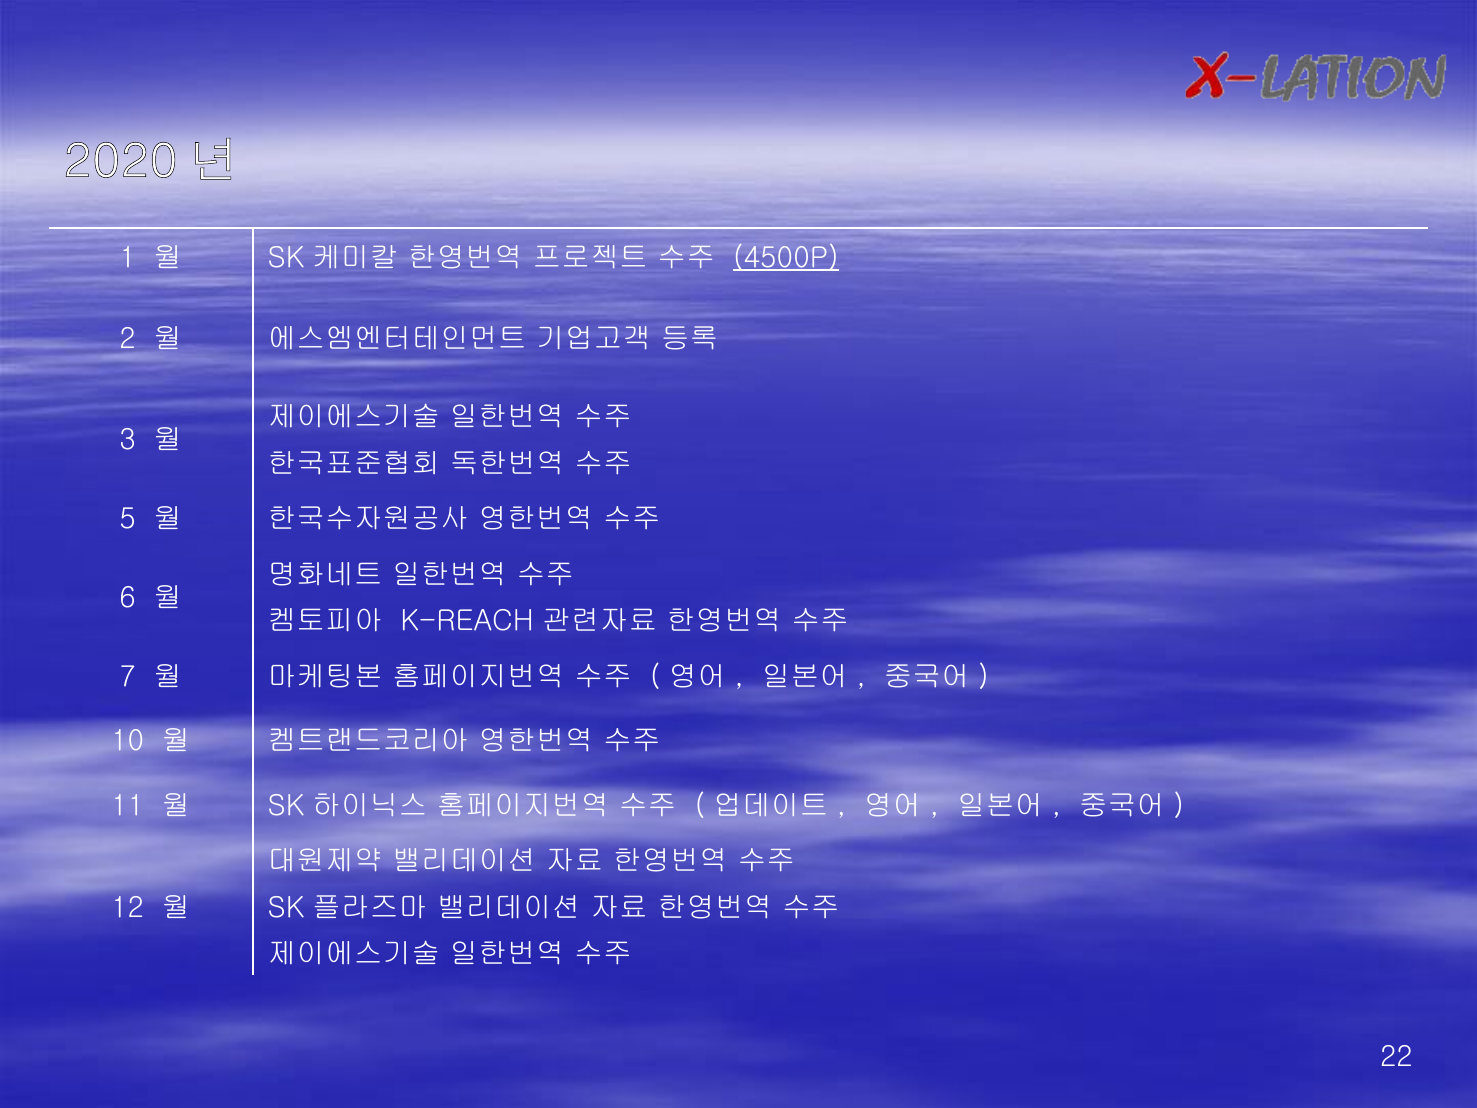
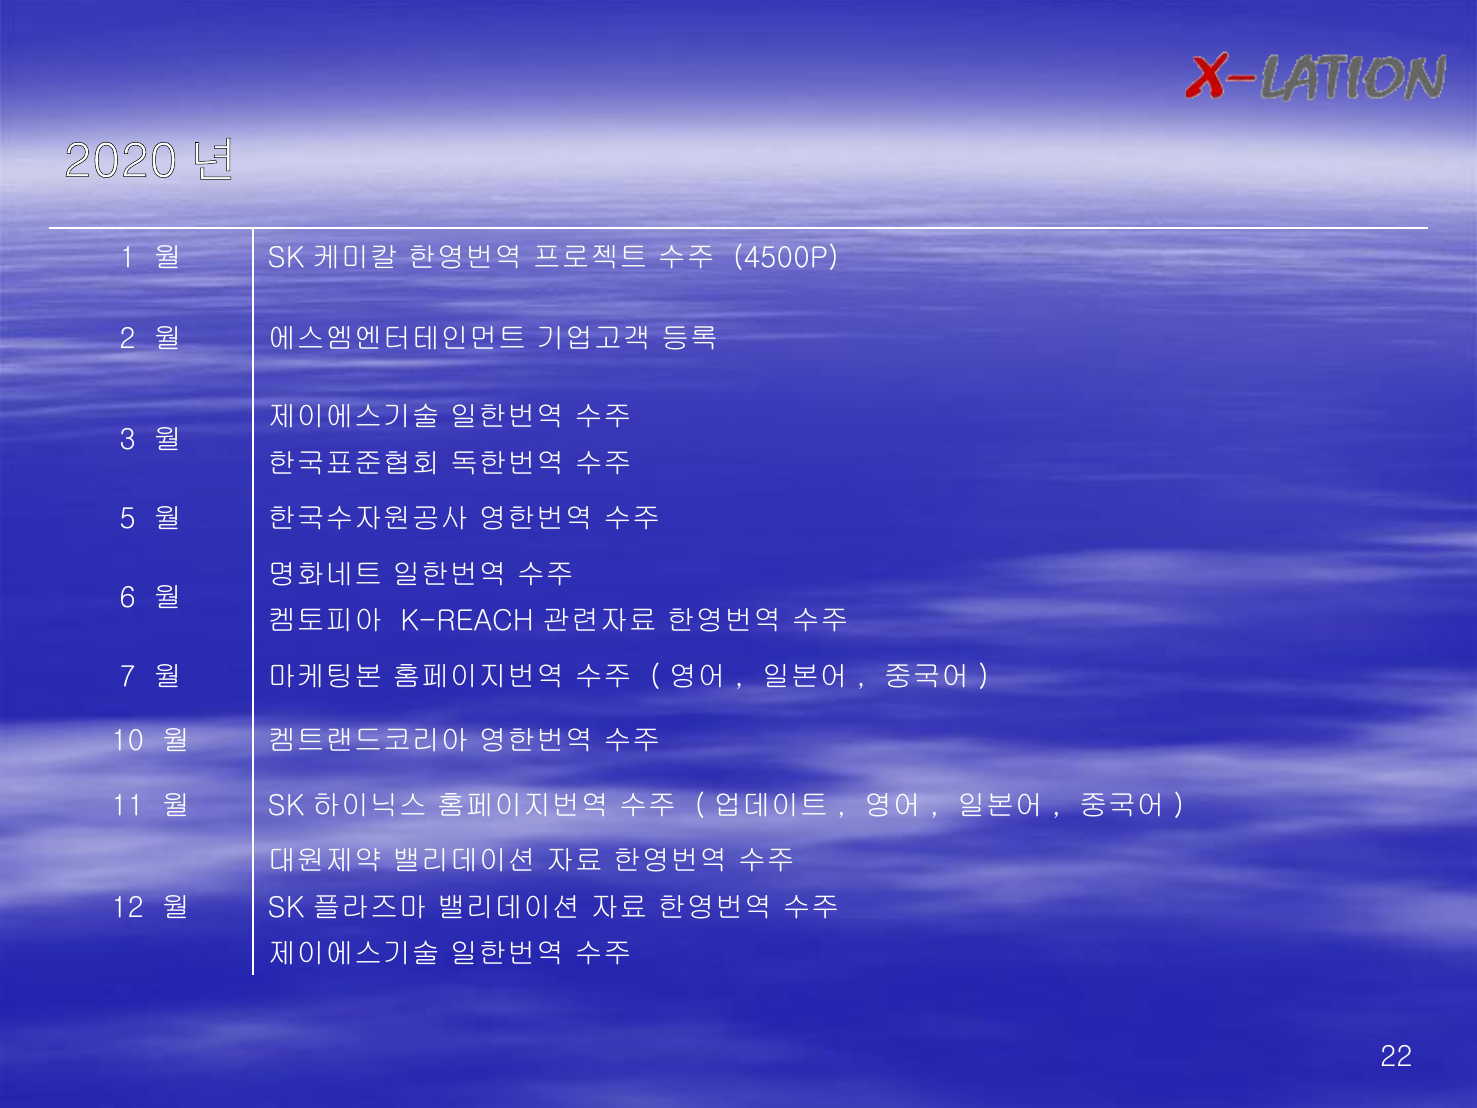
4500P underline: present -> none (786, 258)
